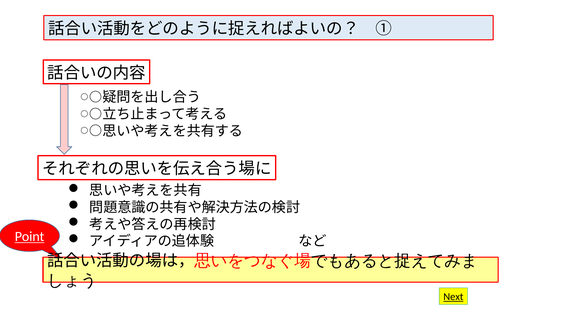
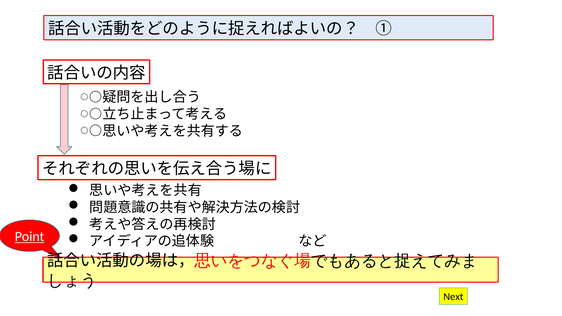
Next underline: present -> none (453, 297)
